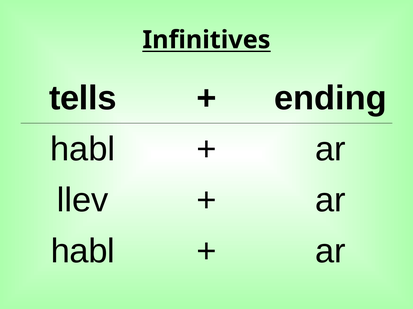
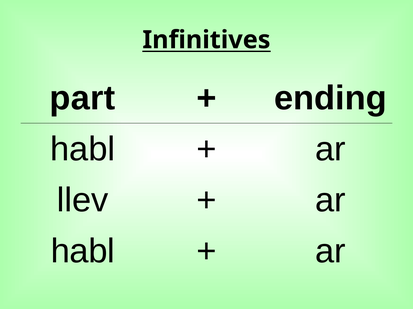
tells: tells -> part (82, 98)
